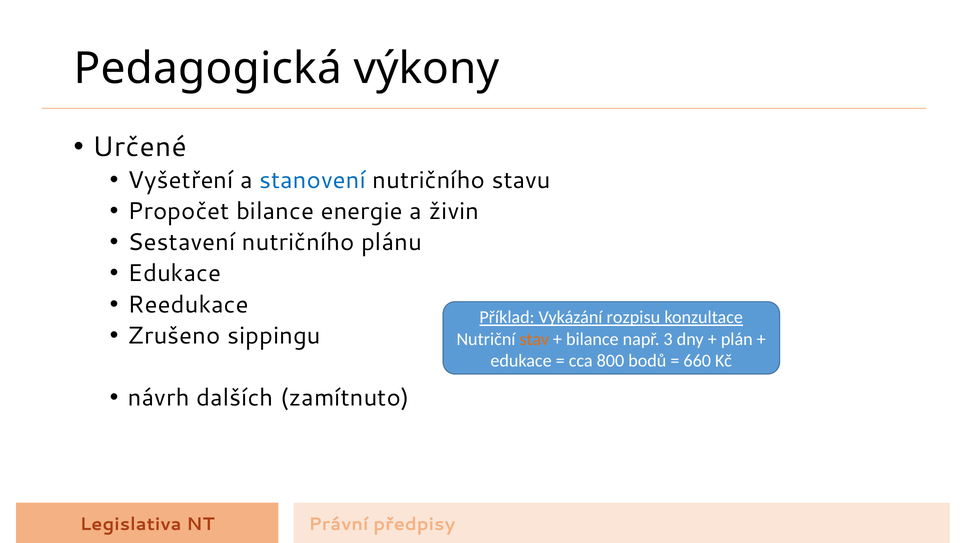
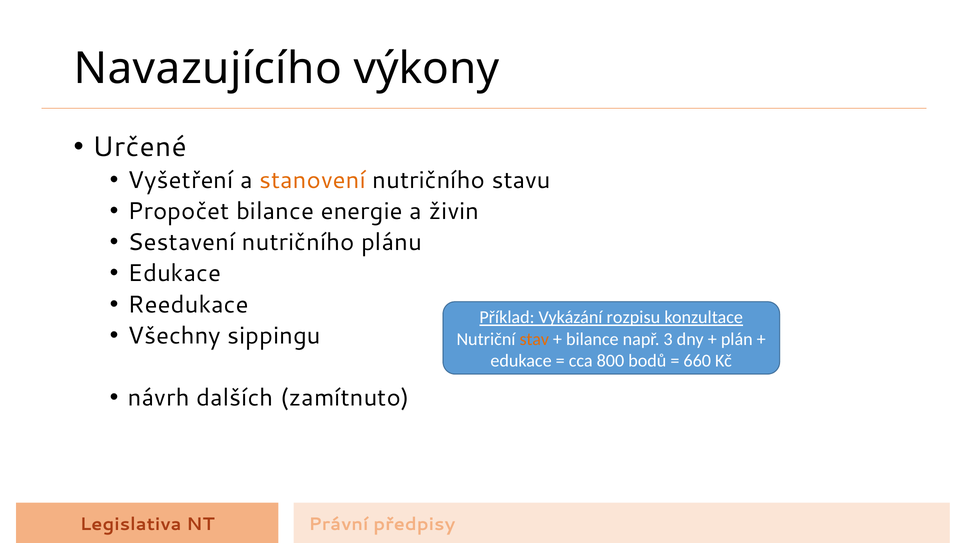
Pedagogická: Pedagogická -> Navazujícího (208, 69)
stanovení colour: blue -> orange (313, 180)
Zrušeno: Zrušeno -> Všechny (174, 336)
